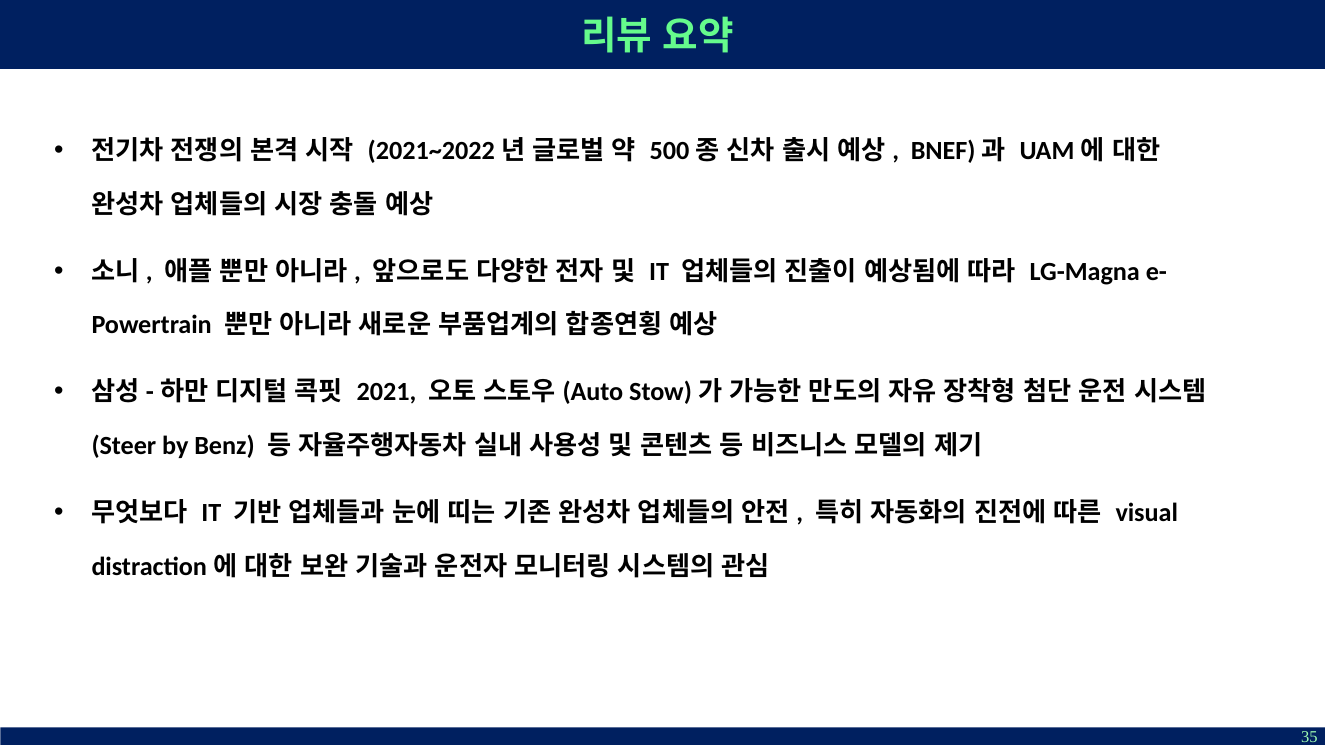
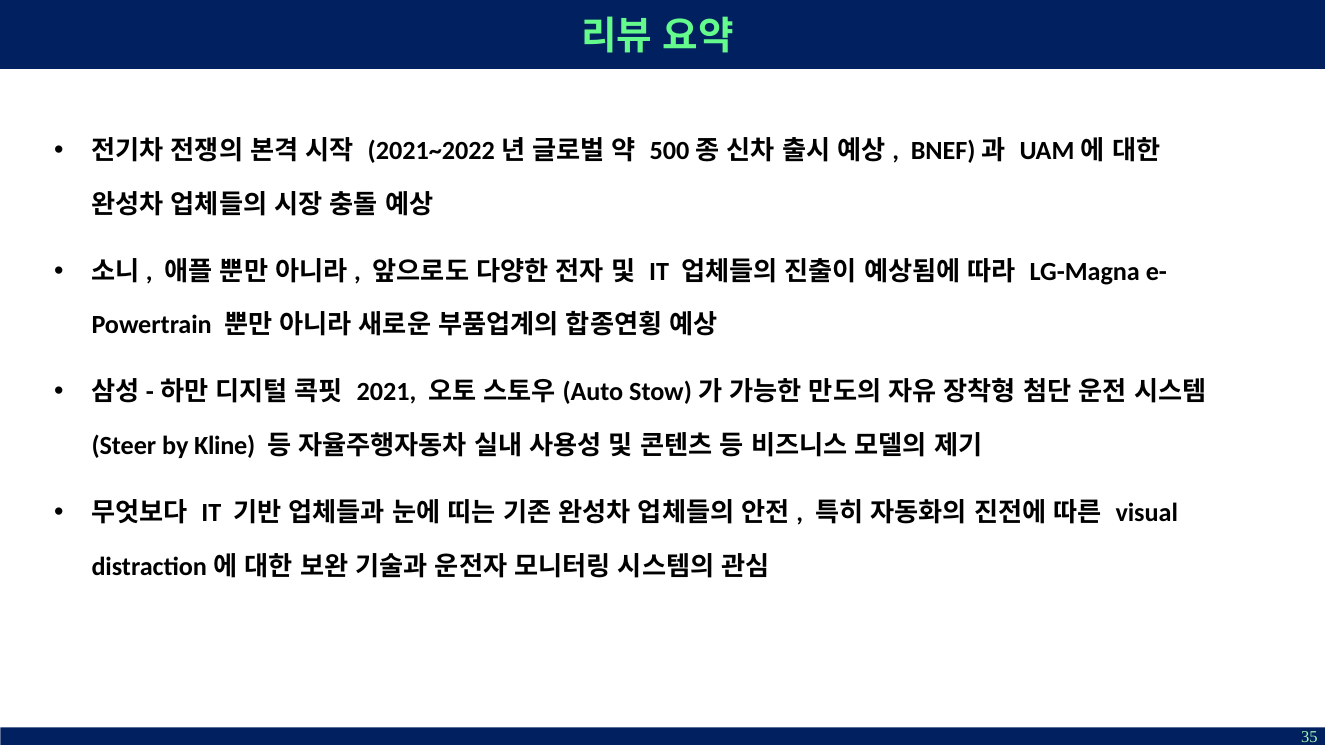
Benz: Benz -> Kline (225, 446)
